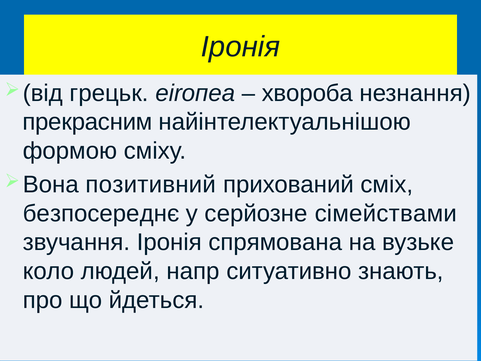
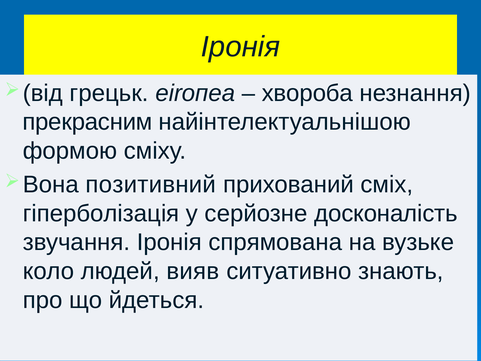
безпосереднє: безпосереднє -> гіперболізація (101, 213)
сімействами: сімействами -> досконалість (386, 213)
напр: напр -> вияв (193, 271)
